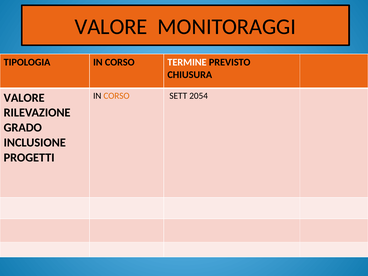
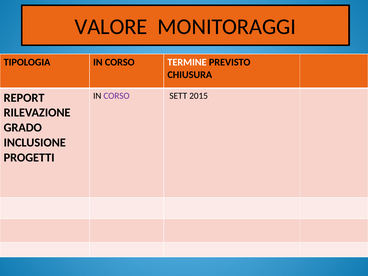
CORSO colour: orange -> purple (117, 96)
2054: 2054 -> 2015 (199, 96)
VALORE: VALORE -> REPORT (24, 98)
